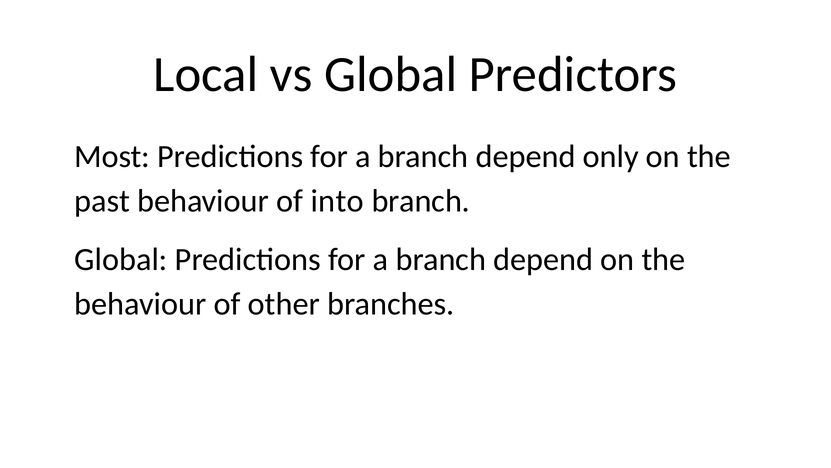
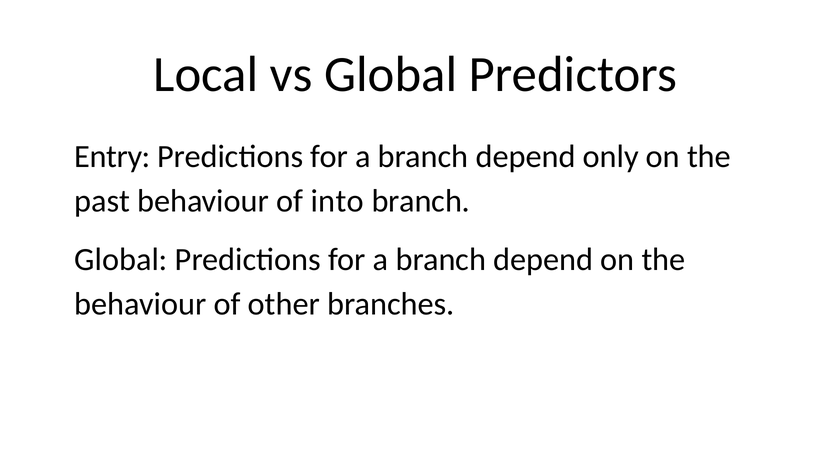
Most: Most -> Entry (112, 156)
